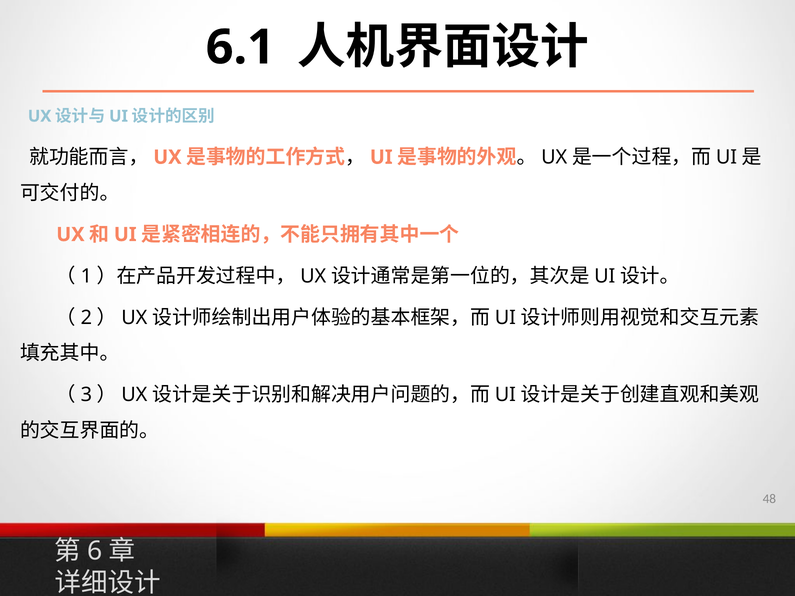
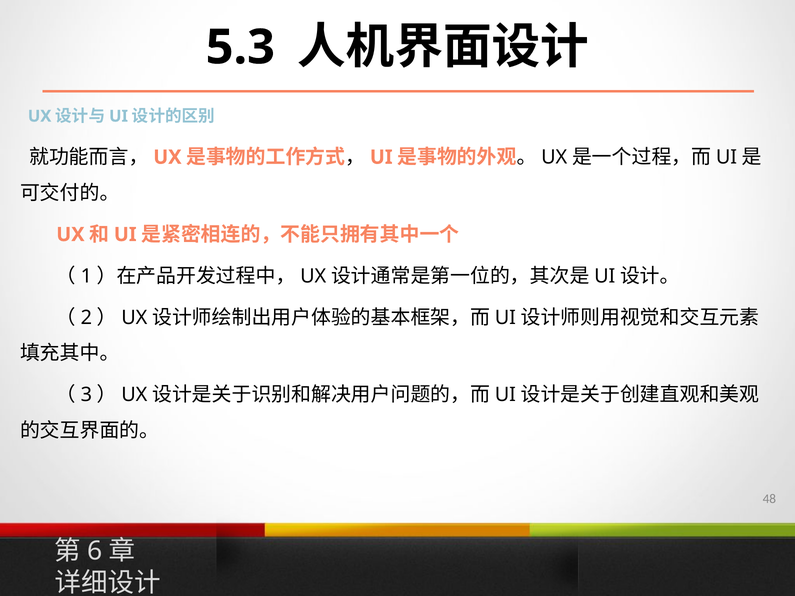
6.1: 6.1 -> 5.3 (240, 47)
